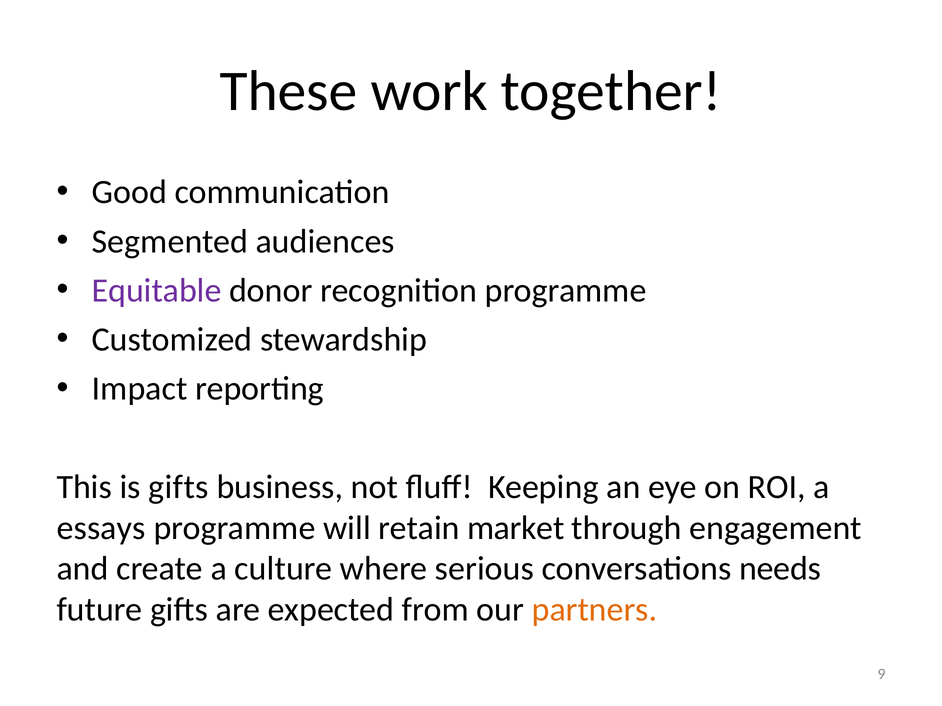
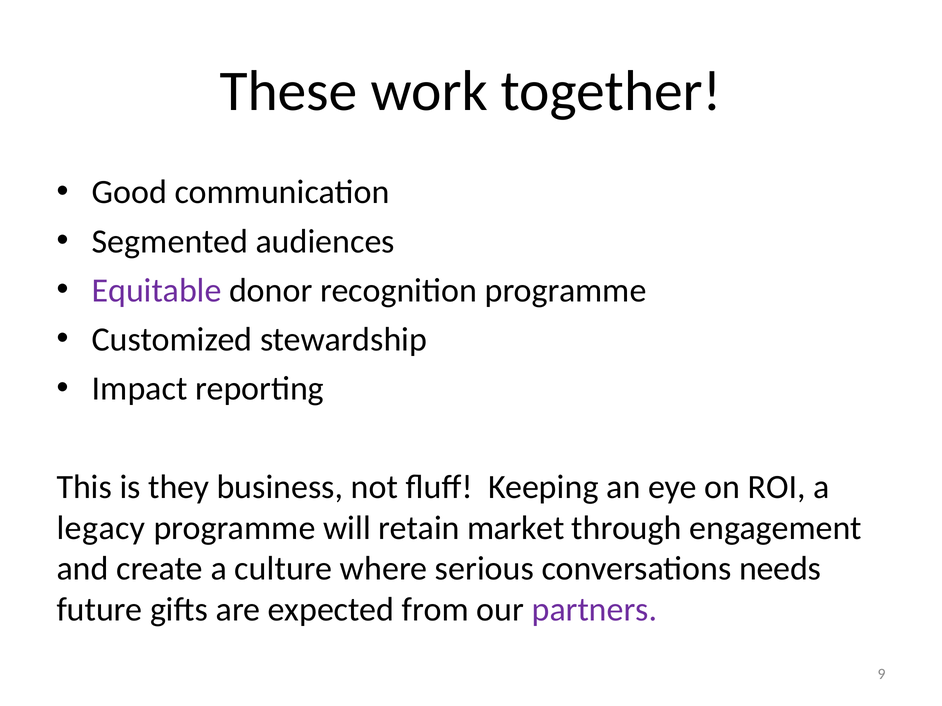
is gifts: gifts -> they (179, 487)
essays: essays -> legacy (101, 528)
partners colour: orange -> purple (595, 610)
